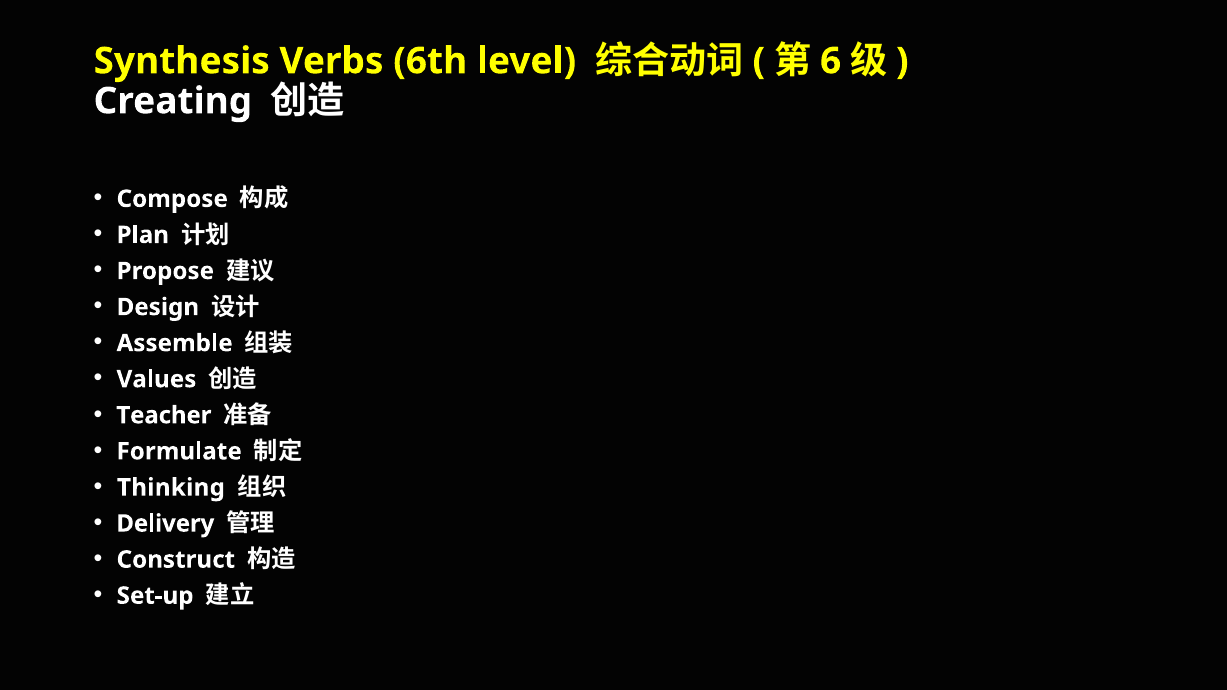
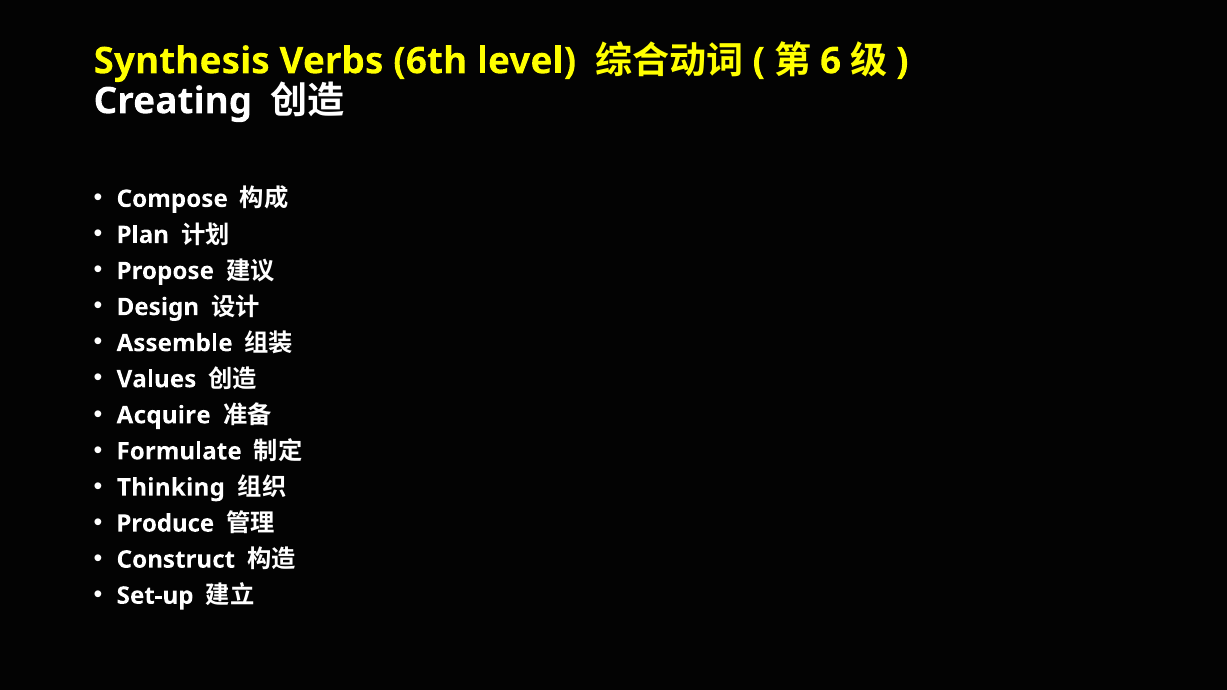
Teacher: Teacher -> Acquire (164, 415)
Delivery: Delivery -> Produce (165, 524)
